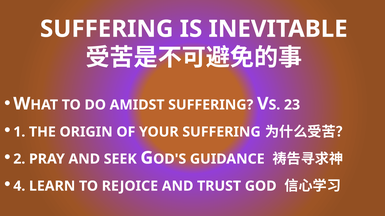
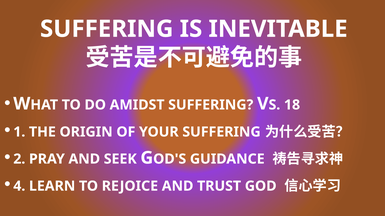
23: 23 -> 18 (292, 105)
